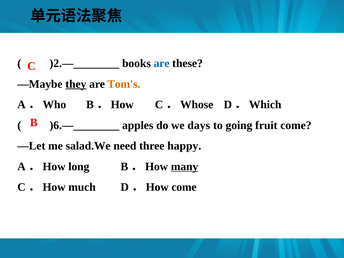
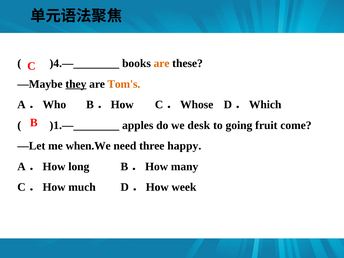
)2.—________: )2.—________ -> )4.—________ (84, 63)
are colour: blue -> orange (162, 63)
)6.—________: )6.—________ -> )1.—________ (84, 125)
days: days -> desk (199, 125)
salad.We: salad.We -> when.We (88, 146)
many underline: present -> none (185, 167)
D．How come: come -> week (184, 187)
